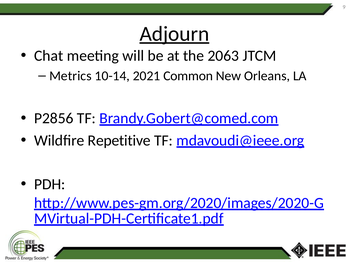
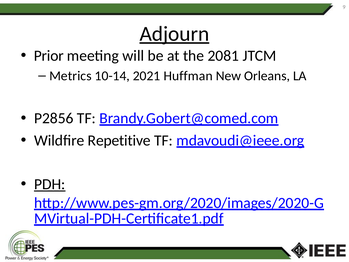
Chat: Chat -> Prior (49, 56)
2063: 2063 -> 2081 (223, 56)
Common: Common -> Huffman (188, 76)
PDH underline: none -> present (50, 184)
